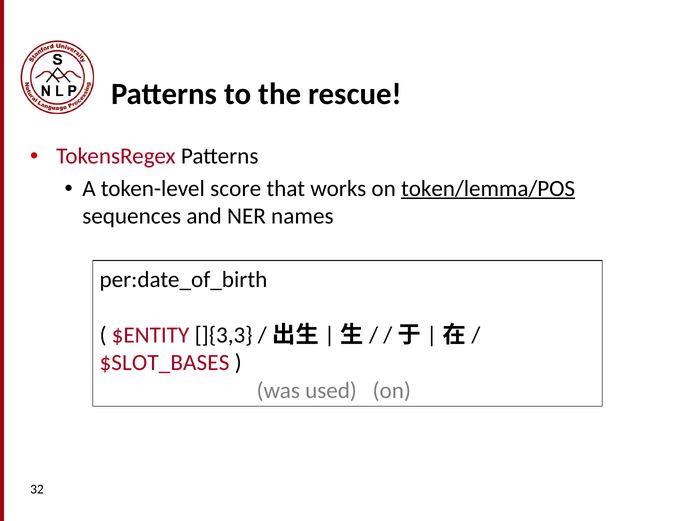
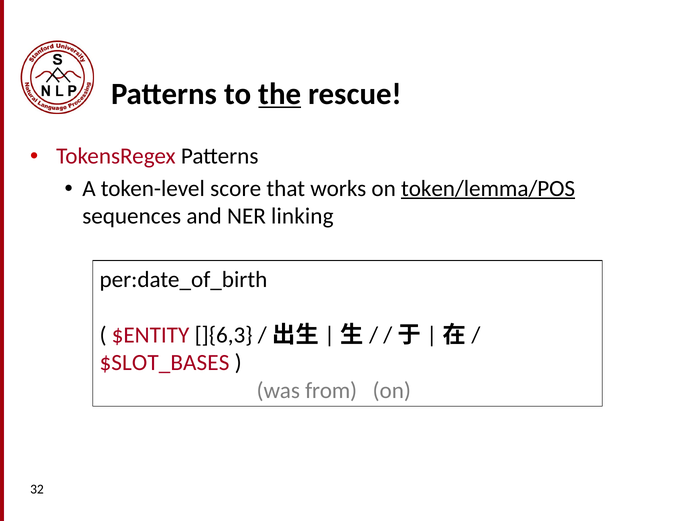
the underline: none -> present (280, 94)
names: names -> linking (302, 216)
]{3,3: ]{3,3 -> ]{6,3 (224, 335)
used: used -> from (331, 391)
